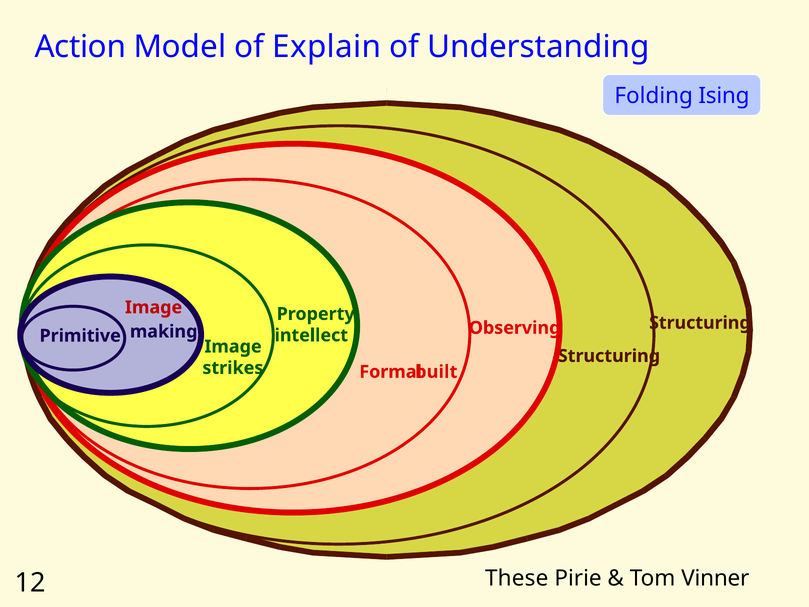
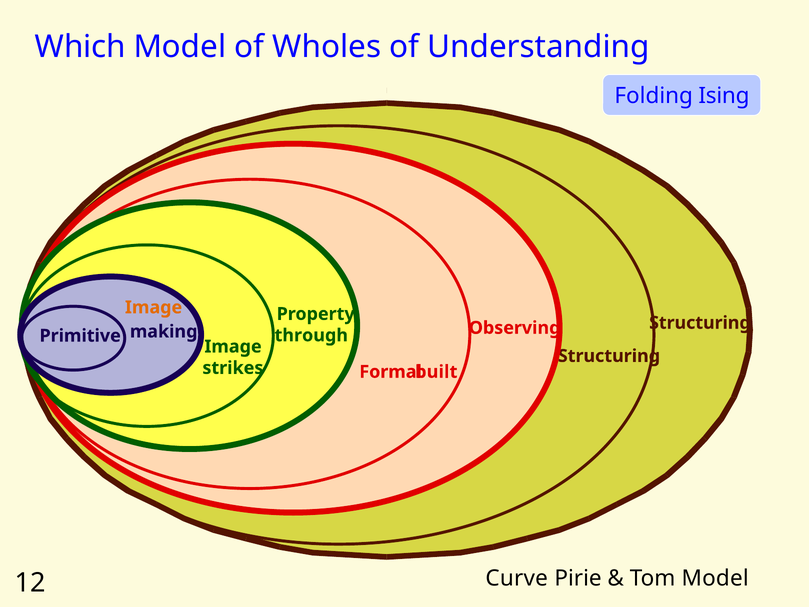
Action: Action -> Which (80, 47)
Explain: Explain -> Wholes (327, 47)
Image colour: red -> orange (154, 307)
intellect: intellect -> through (311, 335)
These: These -> Curve (517, 578)
Tom Vinner: Vinner -> Model (715, 578)
